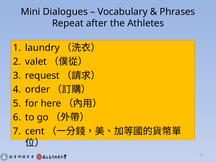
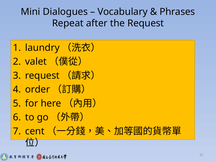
the Athletes: Athletes -> Request (146, 23)
